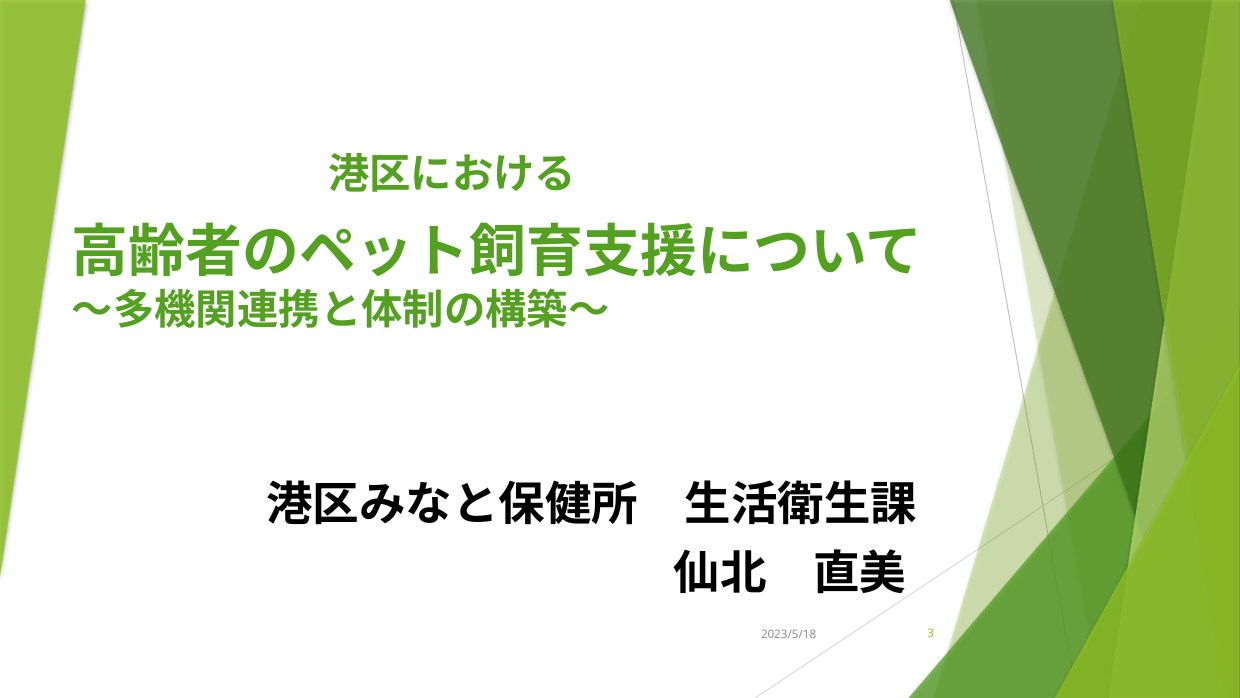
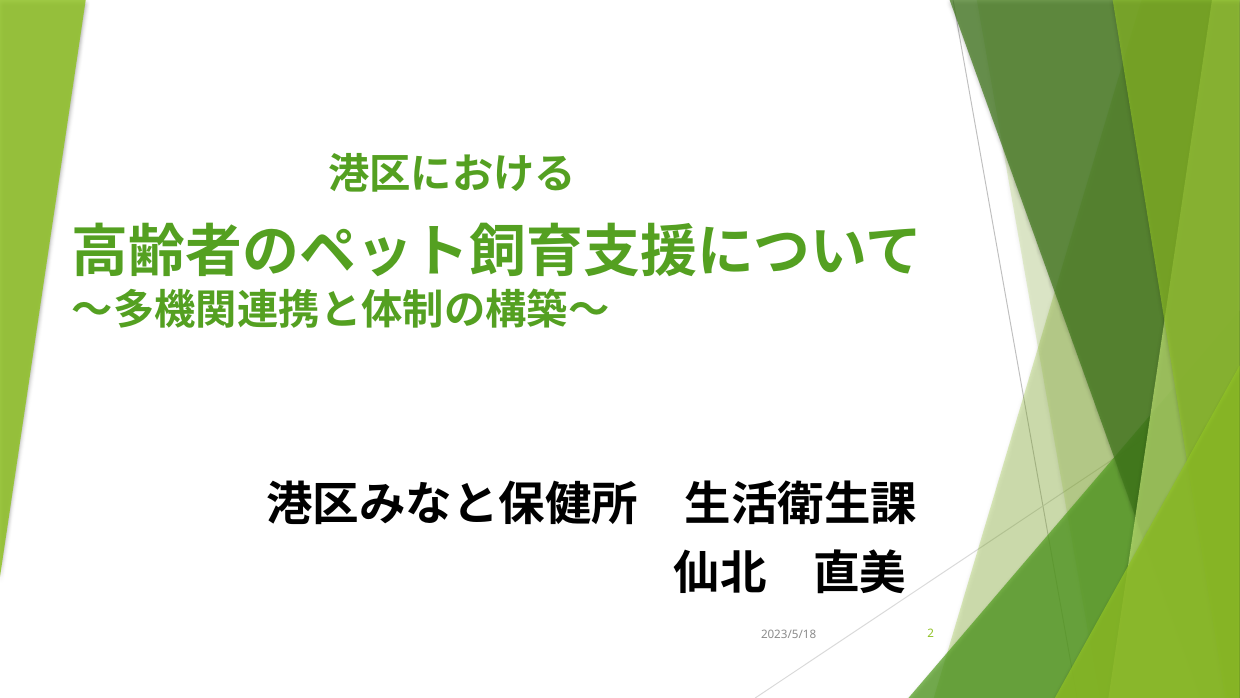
3: 3 -> 2 (931, 633)
